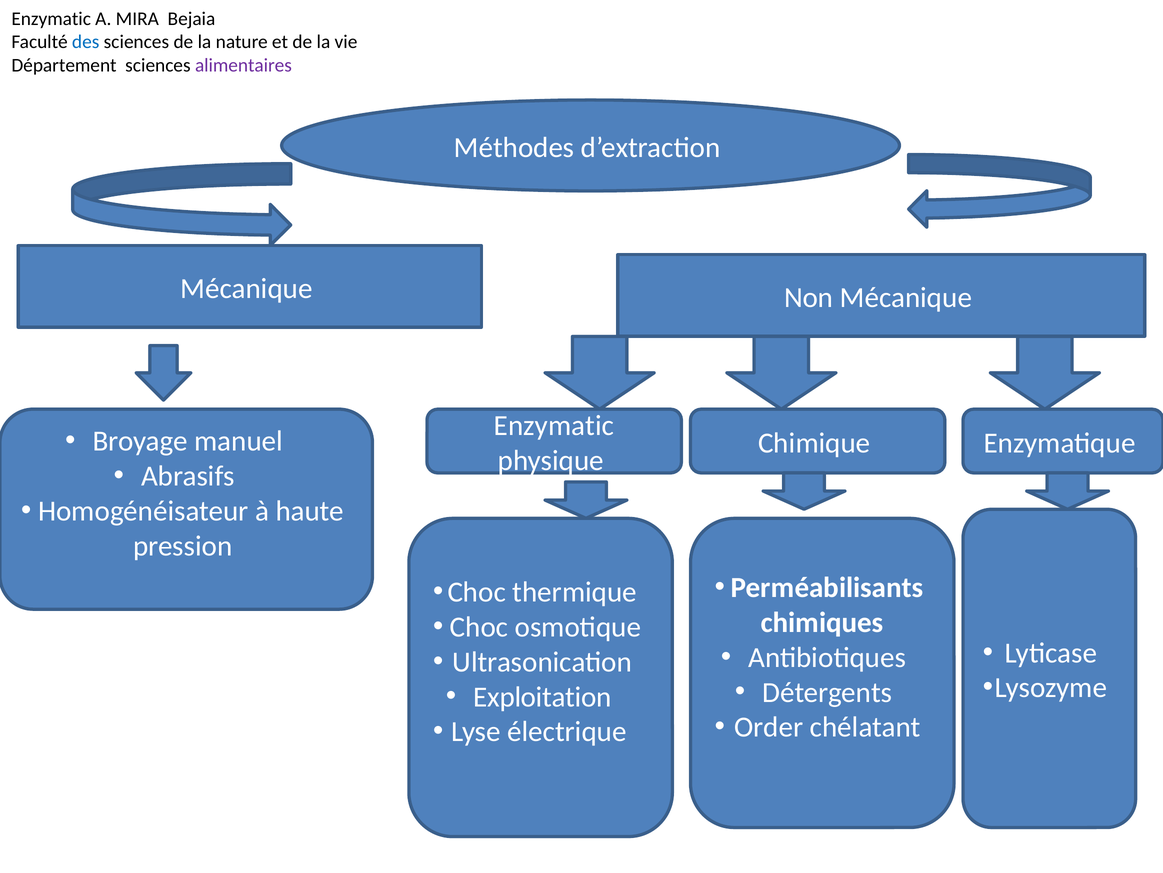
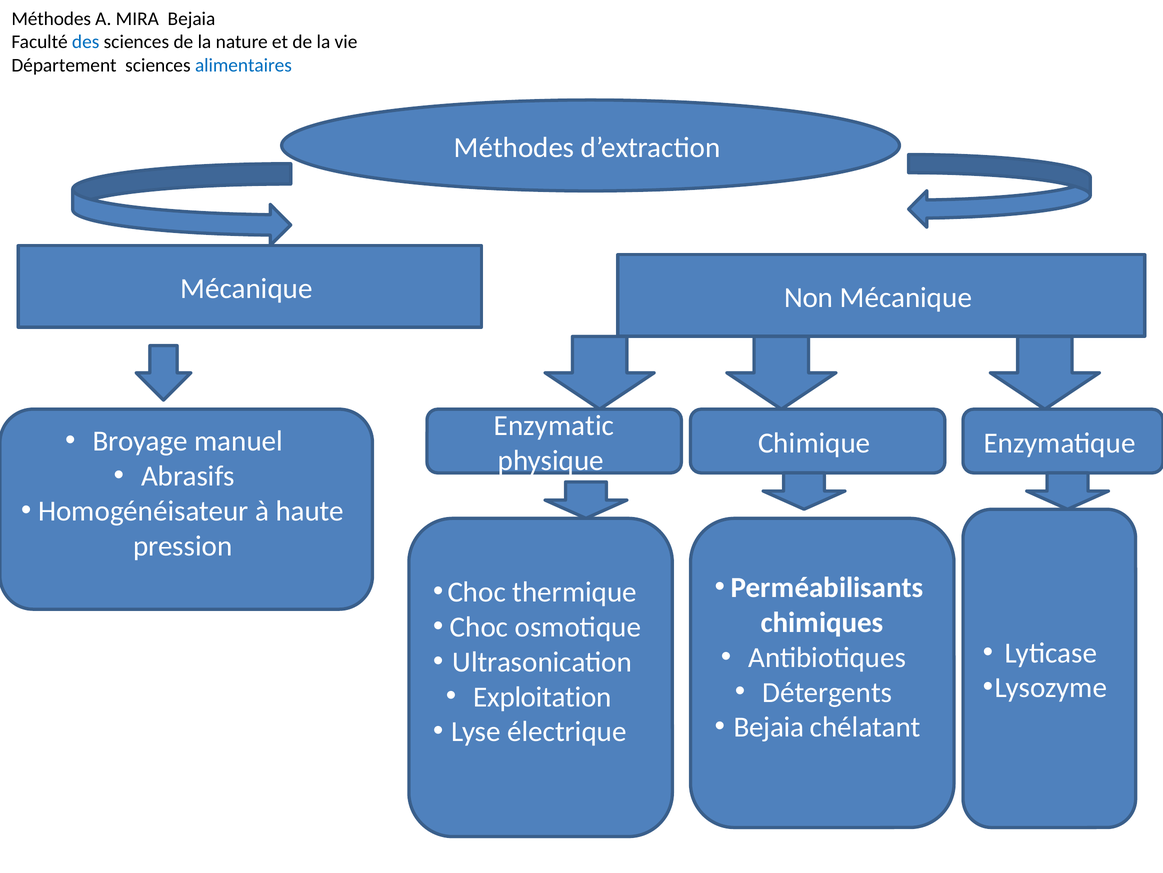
Enzymatic: Enzymatic -> Méthodes (51, 19)
alimentaires colour: purple -> blue (243, 65)
Order: Order -> Bejaia (769, 727)
